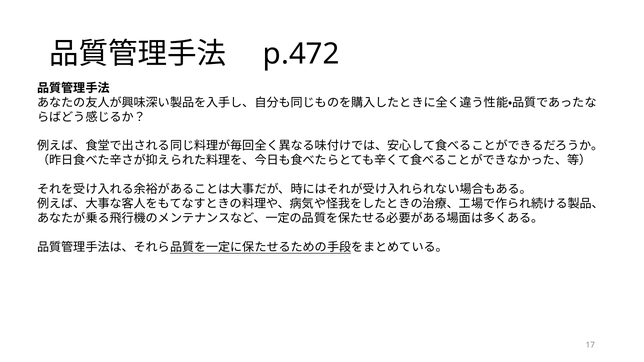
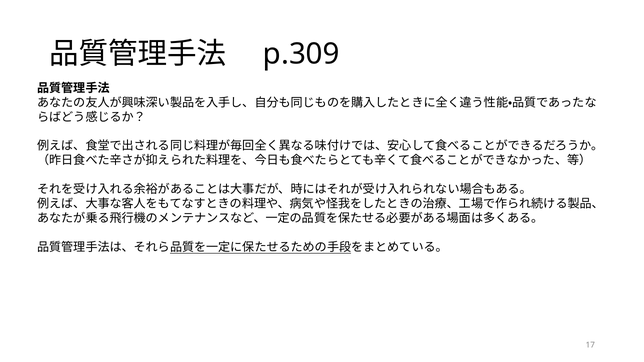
p.472: p.472 -> p.309 (301, 54)
